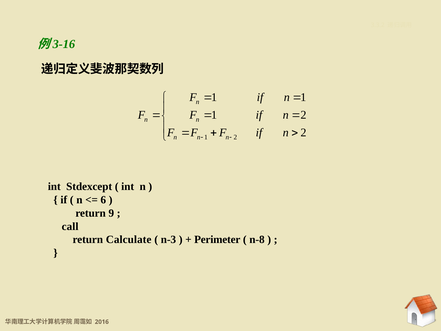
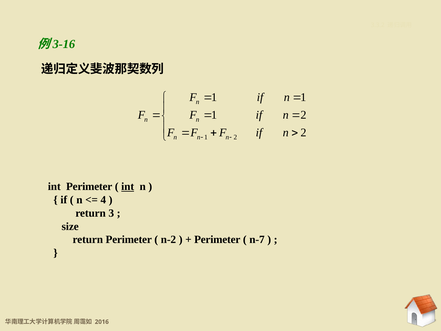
int Stdexcept: Stdexcept -> Perimeter (89, 187)
int underline: none -> present (128, 187)
6: 6 -> 4 (103, 200)
9: 9 -> 3 (111, 213)
call: call -> size (70, 226)
return Calculate: Calculate -> Perimeter (129, 239)
n-3: n-3 -> n-2 (168, 239)
n-8: n-8 -> n-7 (257, 239)
